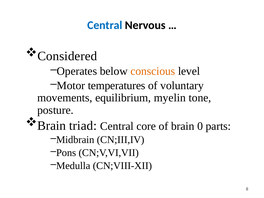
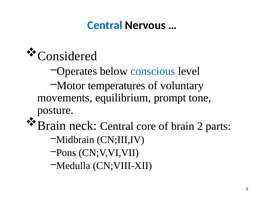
conscious colour: orange -> blue (153, 71)
myelin: myelin -> prompt (170, 98)
triad: triad -> neck (83, 126)
0: 0 -> 2 (200, 126)
